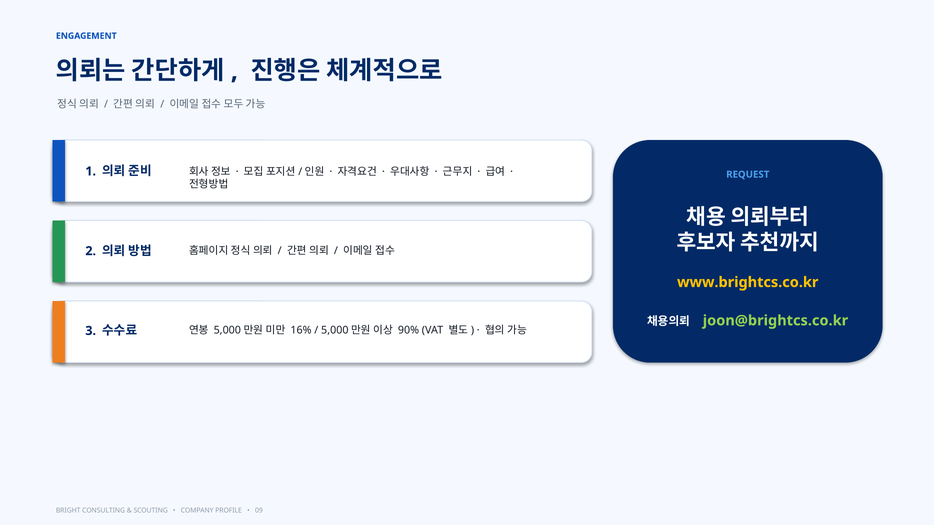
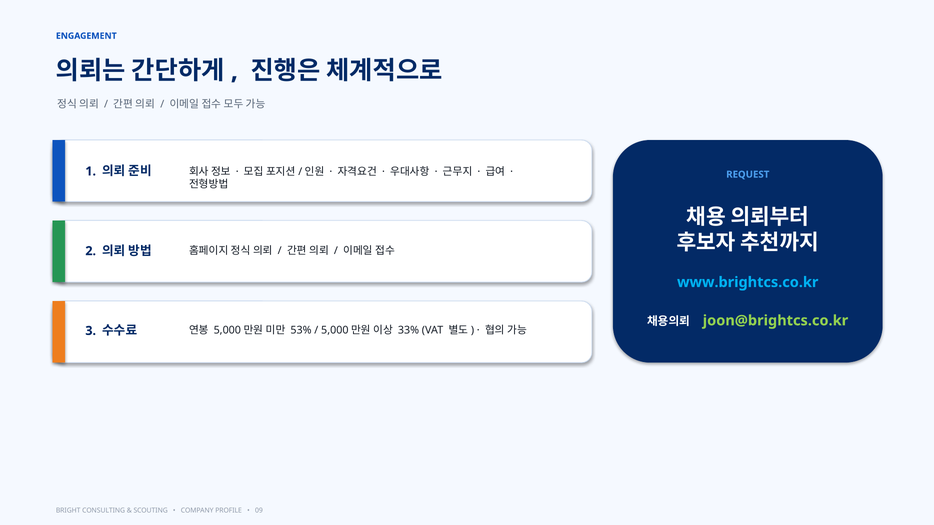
www.brightcs.co.kr colour: yellow -> light blue (748, 282)
16%: 16% -> 53% (301, 331)
90%: 90% -> 33% (409, 331)
